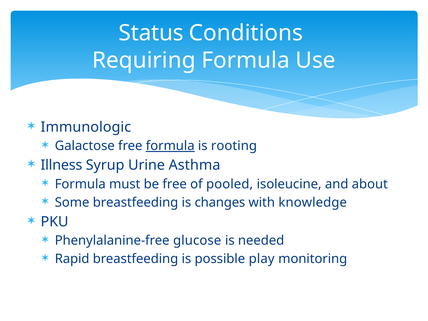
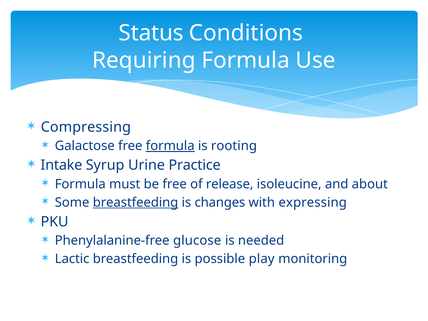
Immunologic: Immunologic -> Compressing (86, 127)
Illness: Illness -> Intake (61, 165)
Asthma: Asthma -> Practice (195, 165)
pooled: pooled -> release (230, 184)
breastfeeding underline: none -> present (136, 202)
knowledge: knowledge -> expressing (313, 202)
Rapid: Rapid -> Lactic (72, 259)
